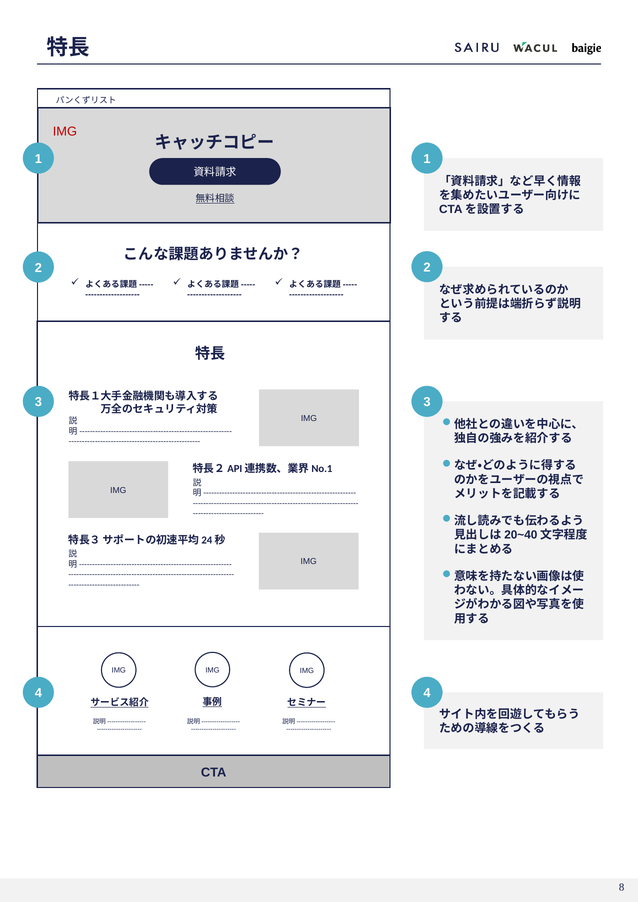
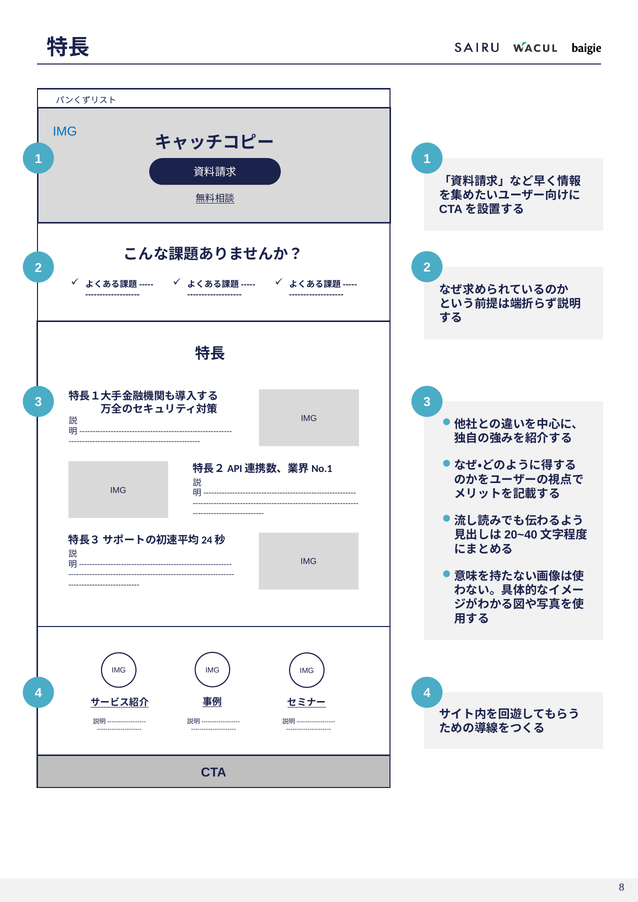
IMG colour: red -> blue (65, 132)
